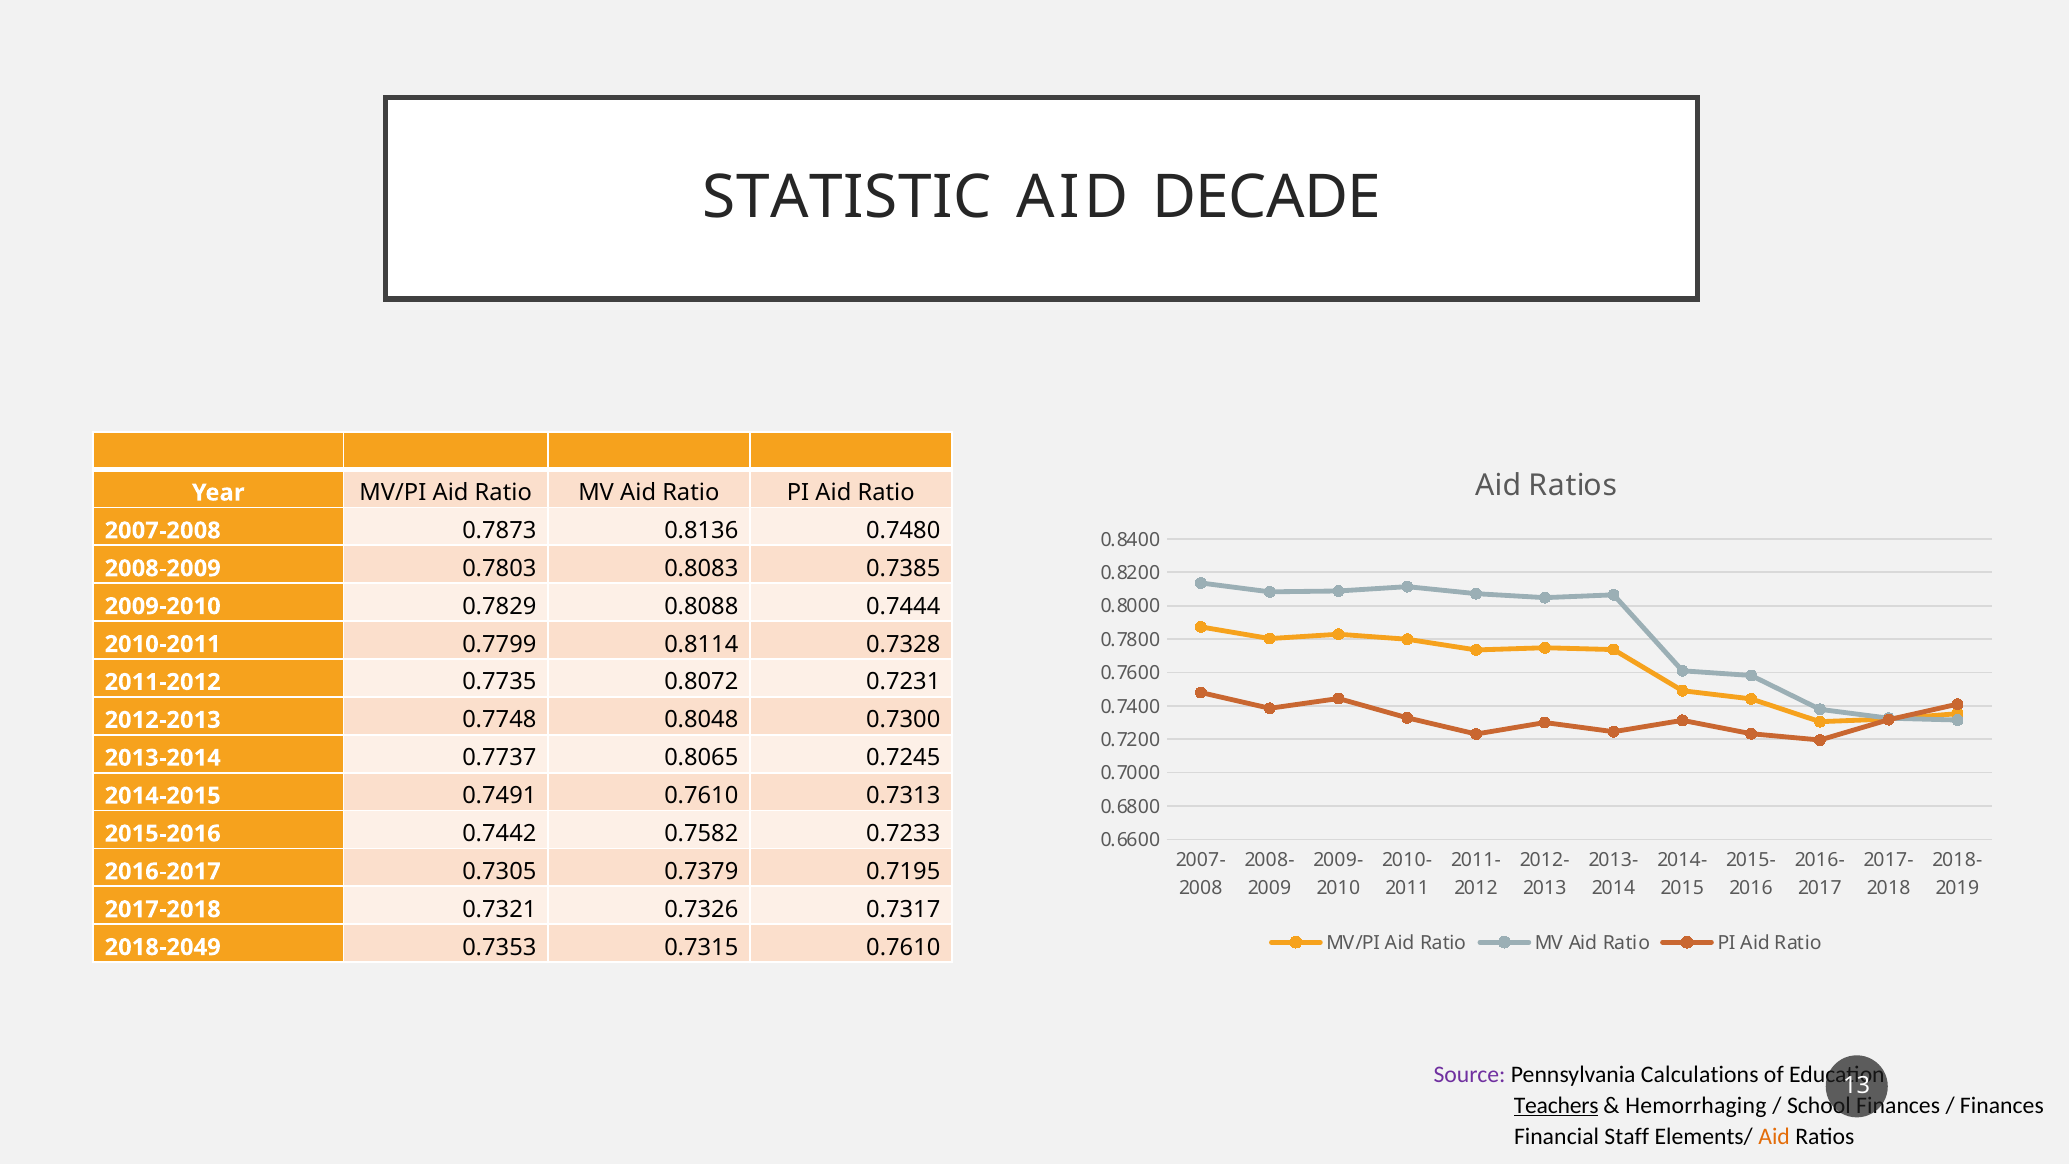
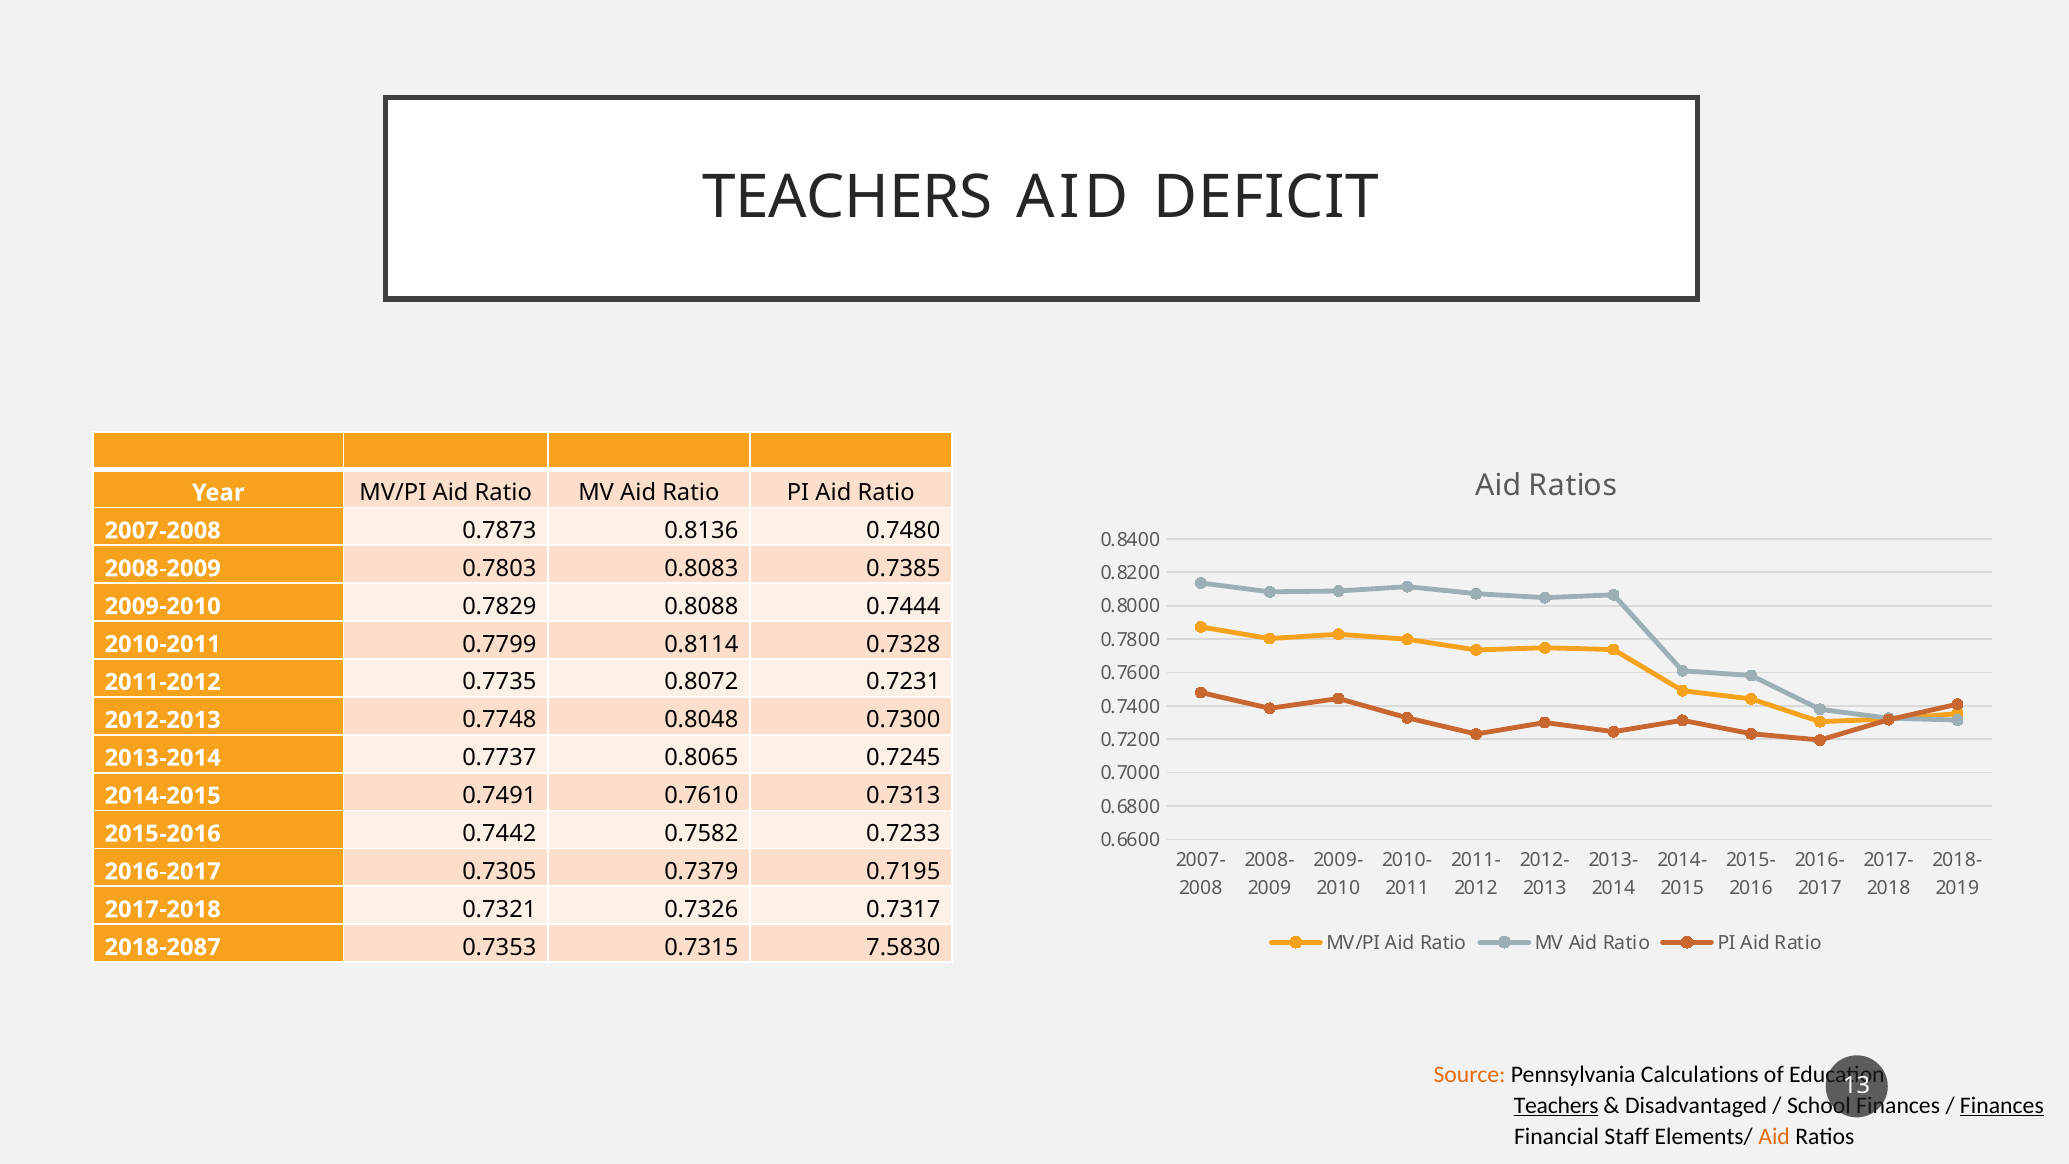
STATISTIC: STATISTIC -> TEACHERS (848, 198)
DECADE: DECADE -> DEFICIT (1266, 198)
2018-2049: 2018-2049 -> 2018-2087 (163, 947)
0.7315 0.7610: 0.7610 -> 7.5830 (903, 947)
Source colour: purple -> orange (1470, 1074)
Hemorrhaging: Hemorrhaging -> Disadvantaged (1696, 1105)
Finances underline: none -> present (2002, 1105)
